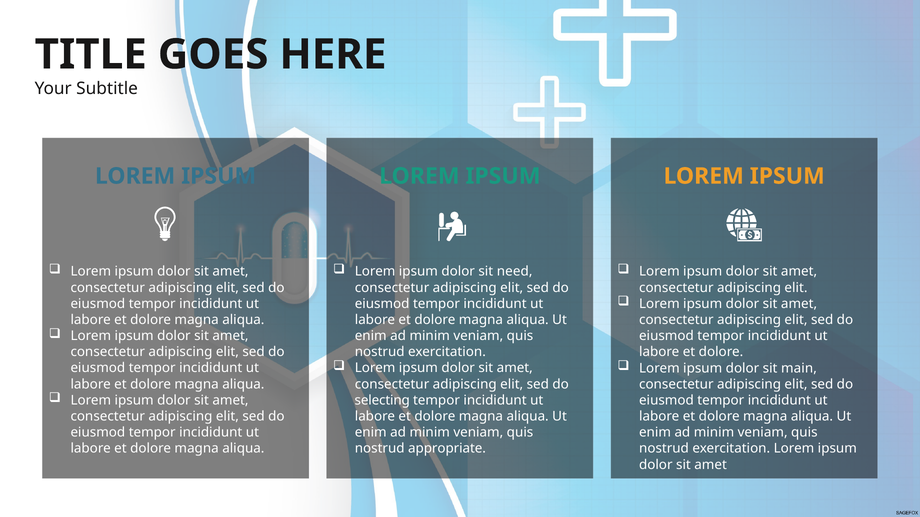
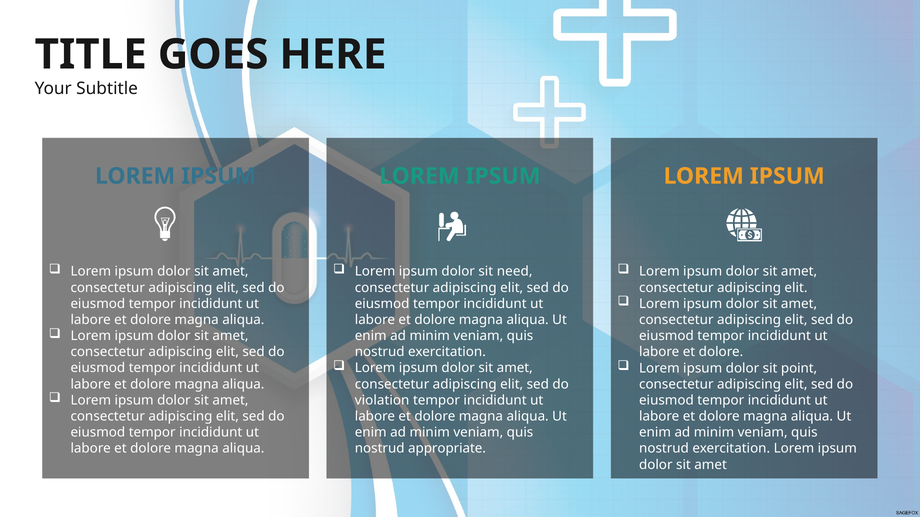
main: main -> point (799, 368)
selecting: selecting -> violation (382, 401)
